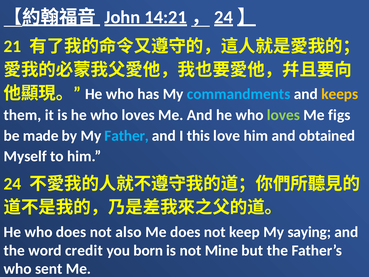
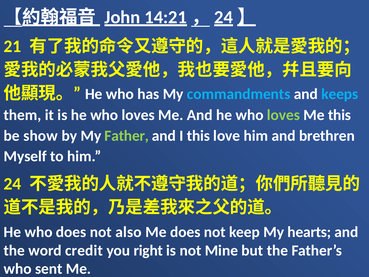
keeps colour: yellow -> light blue (340, 94)
Me figs: figs -> this (340, 115)
made: made -> show (41, 136)
Father colour: light blue -> light green (127, 136)
obtained: obtained -> brethren (327, 136)
saying: saying -> hearts (309, 232)
born: born -> right (148, 250)
